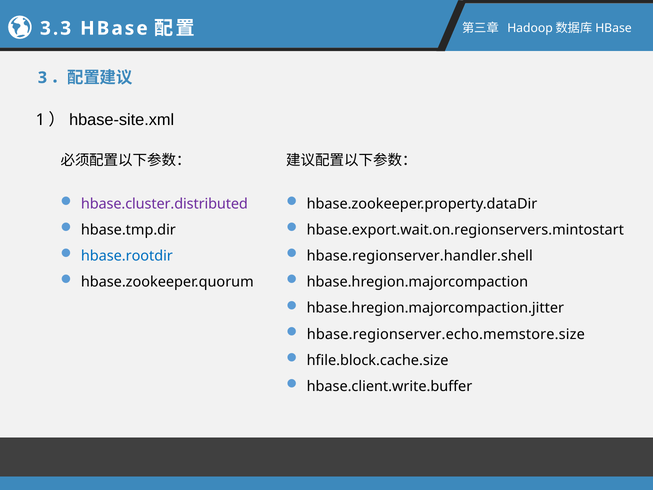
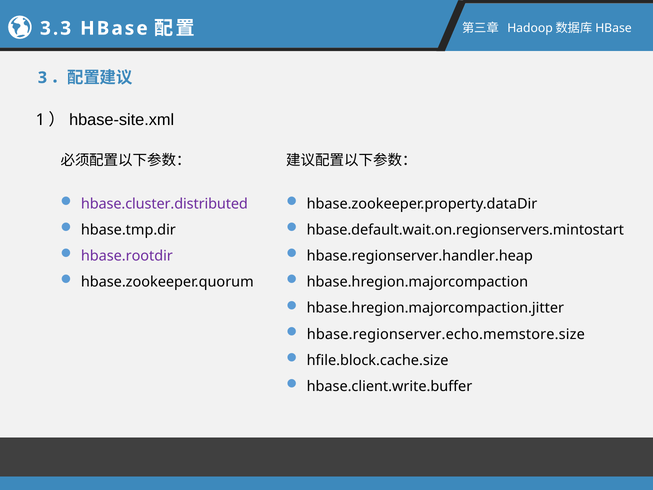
hbase.export.wait.on.regionservers.mintostart: hbase.export.wait.on.regionservers.mintostart -> hbase.default.wait.on.regionservers.mintostart (465, 230)
hbase.rootdir colour: blue -> purple (127, 256)
hbase.regionserver.handler.shell: hbase.regionserver.handler.shell -> hbase.regionserver.handler.heap (420, 256)
